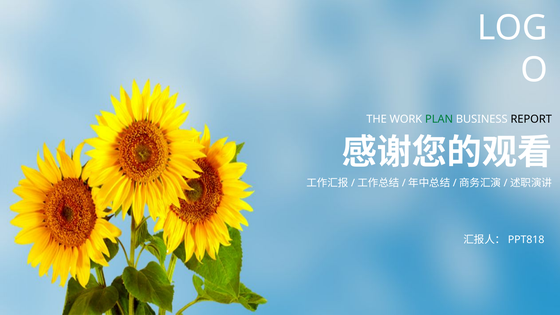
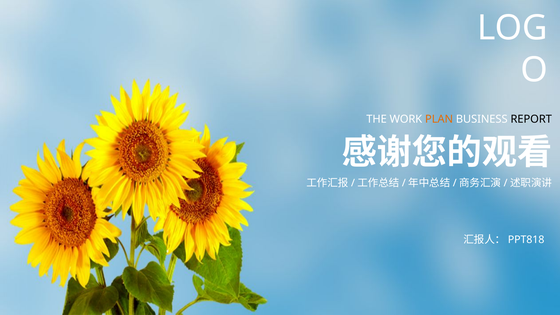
PLAN colour: green -> orange (439, 119)
